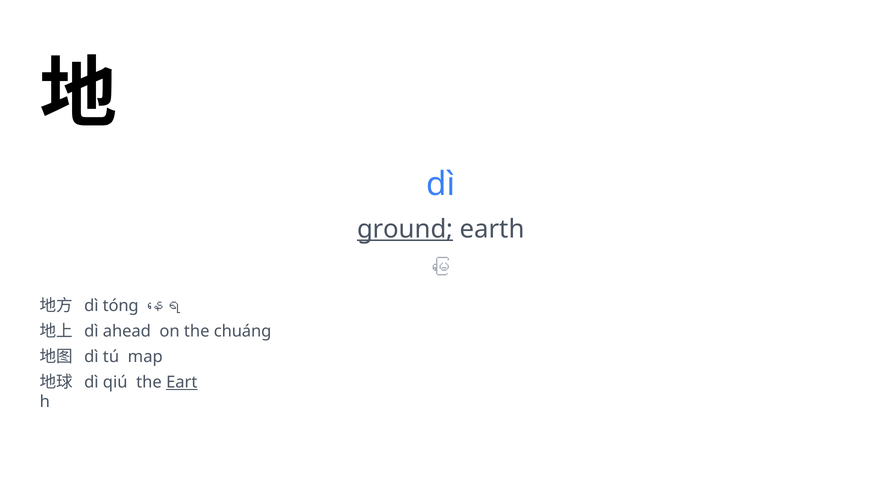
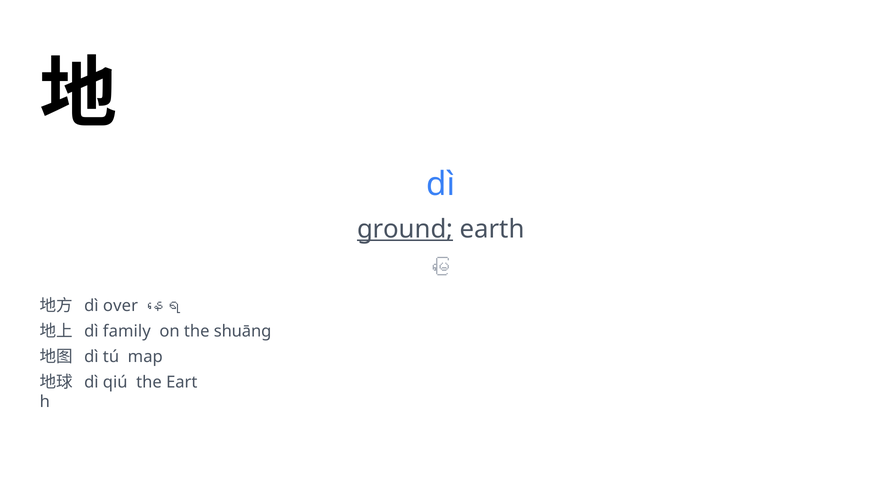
tóng: tóng -> over (121, 306)
ahead: ahead -> family (127, 331)
chuáng: chuáng -> shuāng (243, 331)
Eart underline: present -> none (182, 382)
